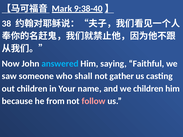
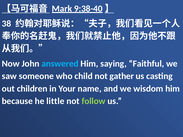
shall: shall -> child (84, 76)
we children: children -> wisdom (148, 89)
from: from -> little (55, 101)
follow colour: pink -> light green (94, 101)
